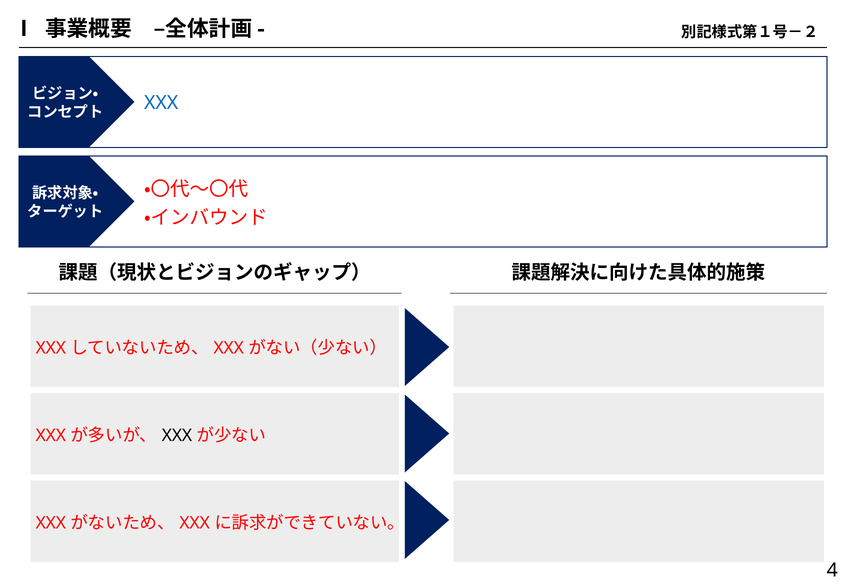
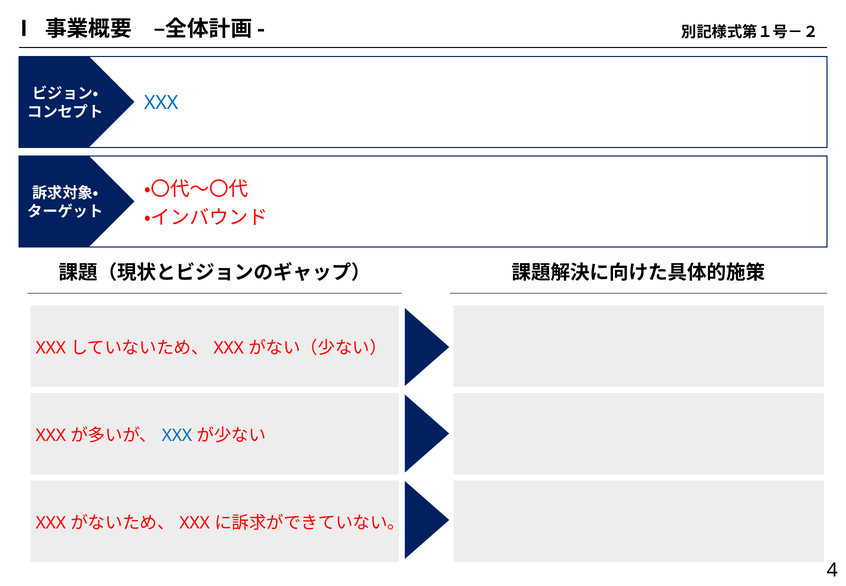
XXX colour: black -> blue (177, 435)
